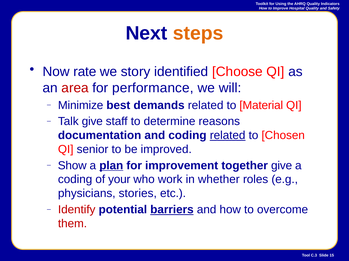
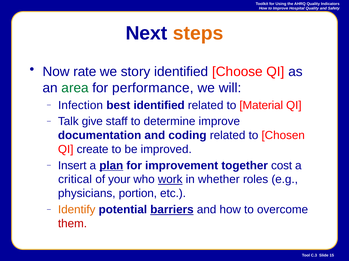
area colour: red -> green (75, 88)
Minimize: Minimize -> Infection (81, 105)
best demands: demands -> identified (159, 105)
determine reasons: reasons -> improve (219, 122)
related underline: present -> none (228, 136)
senior: senior -> create (93, 150)
Show: Show -> Insert (72, 166)
together give: give -> cost (282, 166)
coding: coding -> critical (75, 180)
work underline: none -> present (170, 180)
stories: stories -> portion (138, 194)
Identify colour: red -> orange (77, 210)
